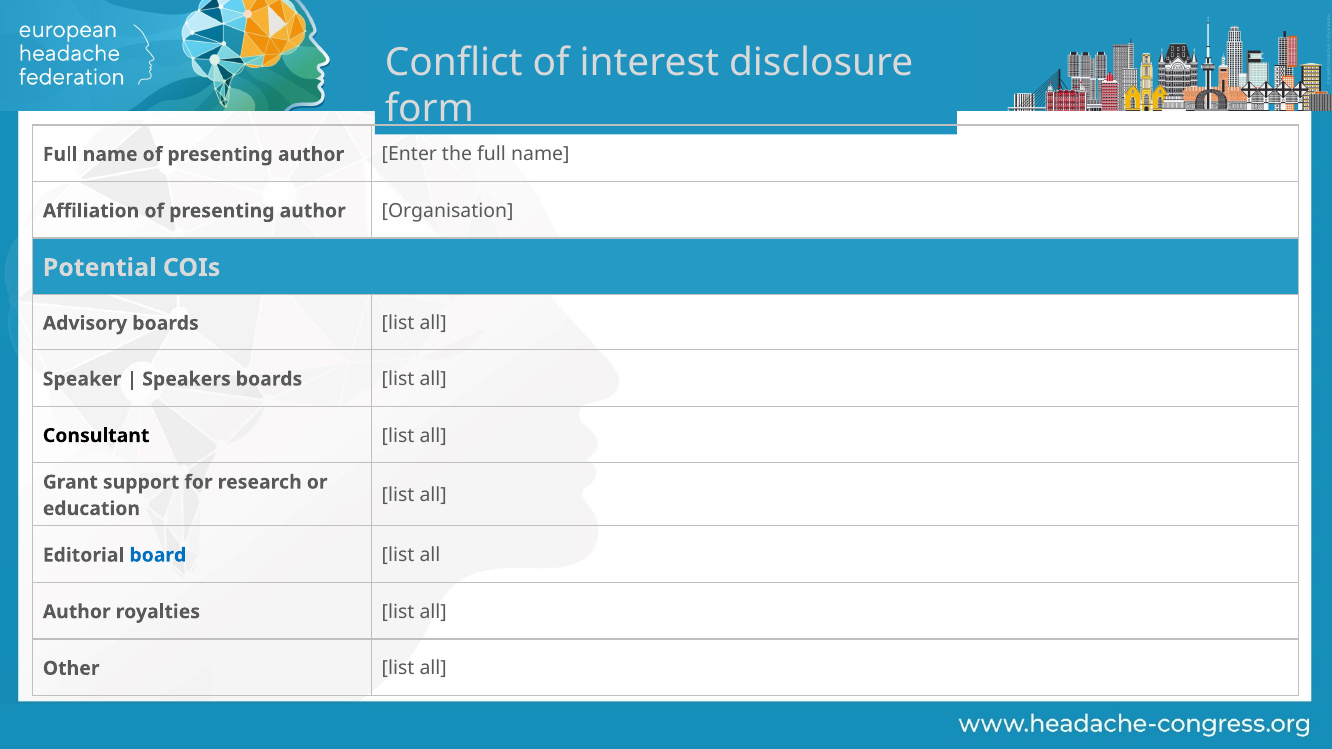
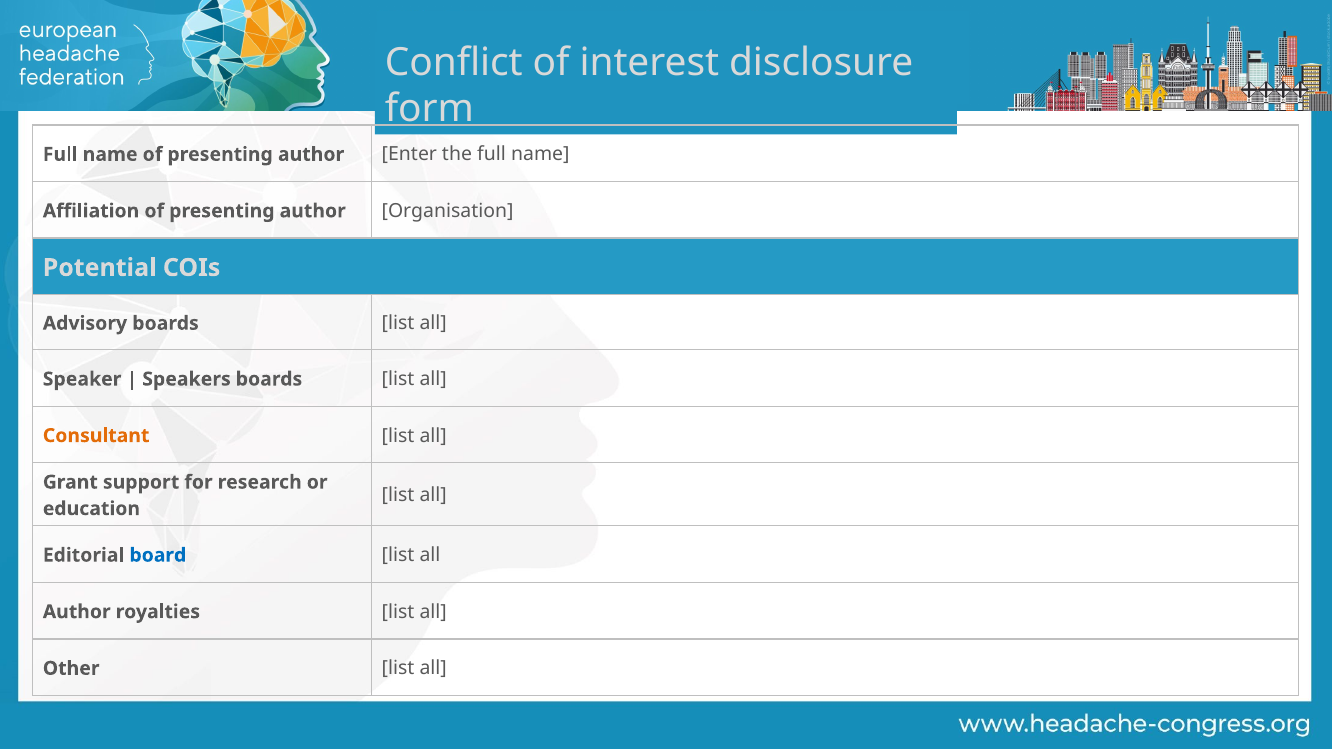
Consultant colour: black -> orange (96, 436)
